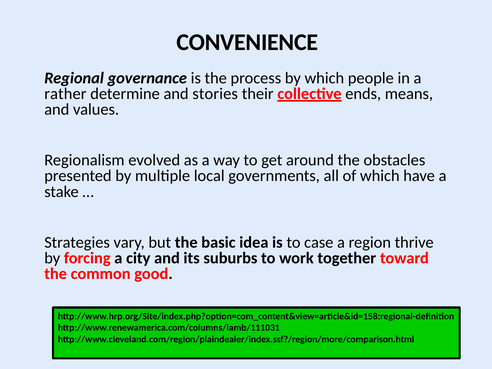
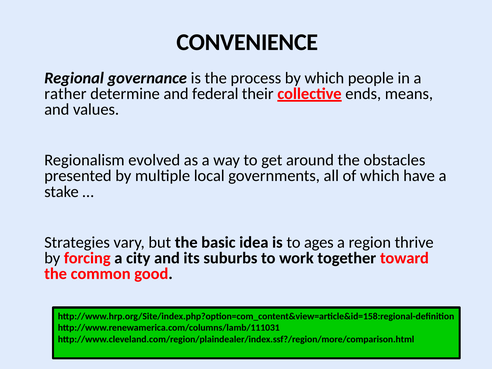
stories: stories -> federal (215, 94)
case: case -> ages (319, 242)
